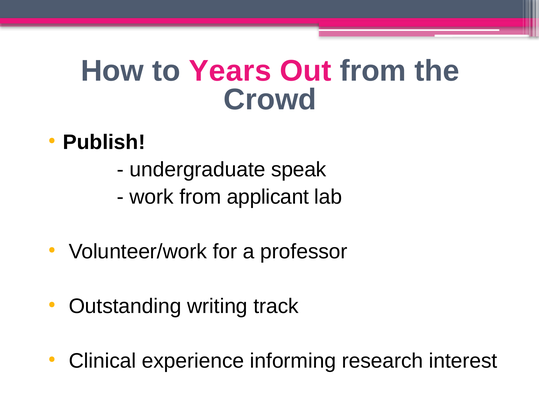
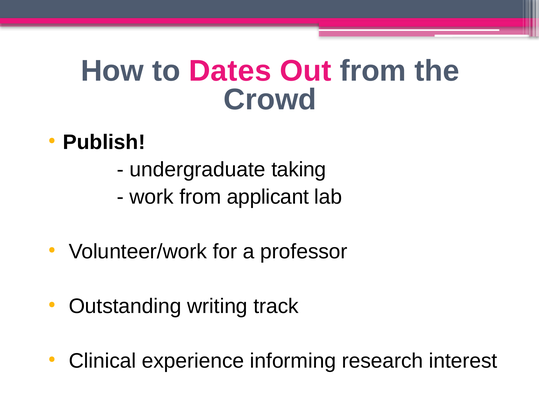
Years: Years -> Dates (230, 71)
speak: speak -> taking (299, 170)
